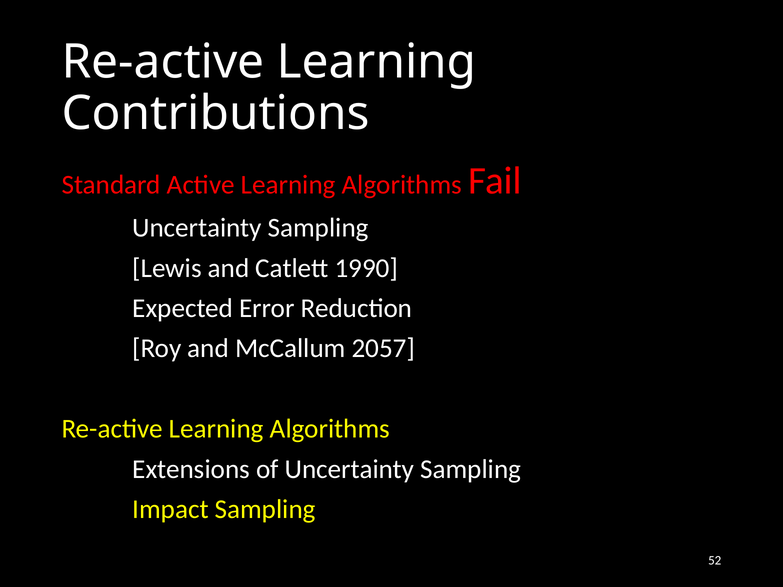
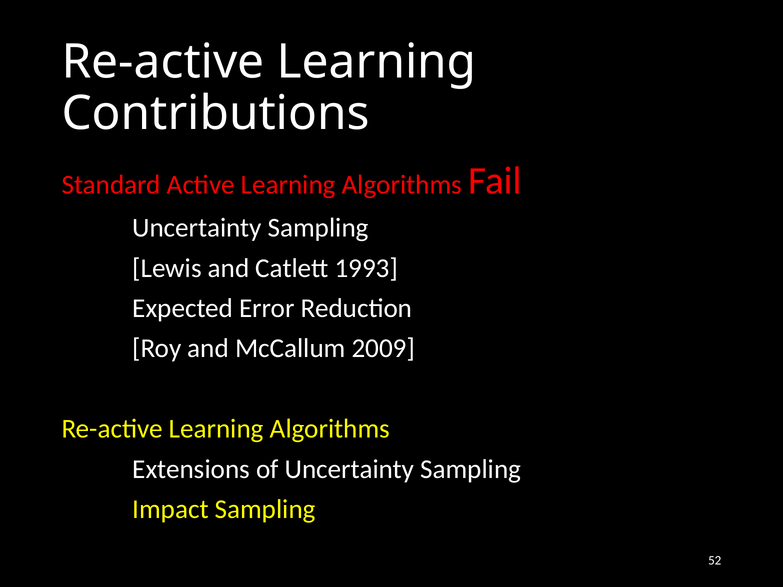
1990: 1990 -> 1993 (366, 268)
2057: 2057 -> 2009 (383, 349)
